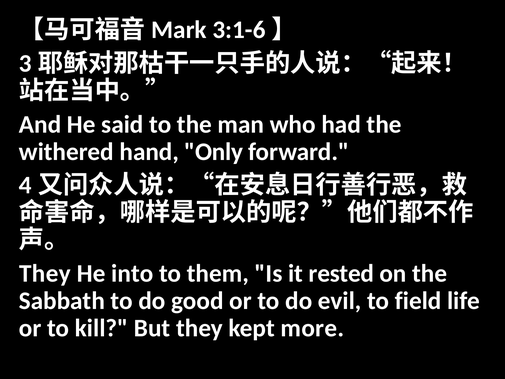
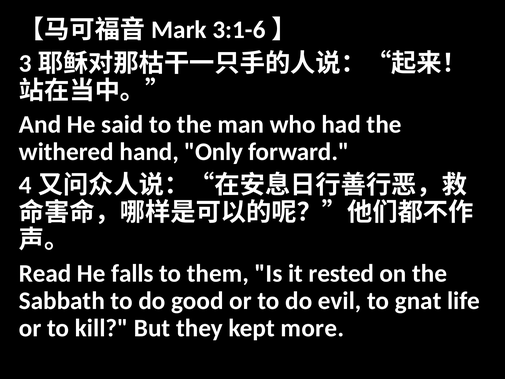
They: They -> Read (45, 273)
into: into -> falls (132, 273)
field: field -> gnat (418, 301)
